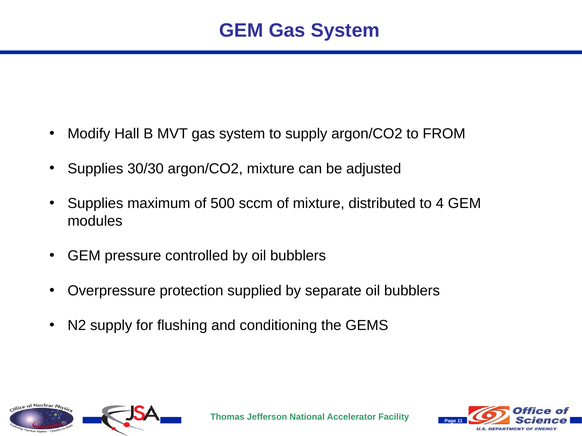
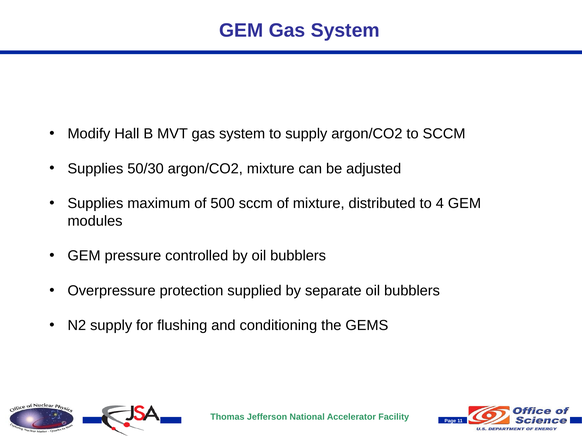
to FROM: FROM -> SCCM (444, 134)
30/30: 30/30 -> 50/30 (146, 169)
